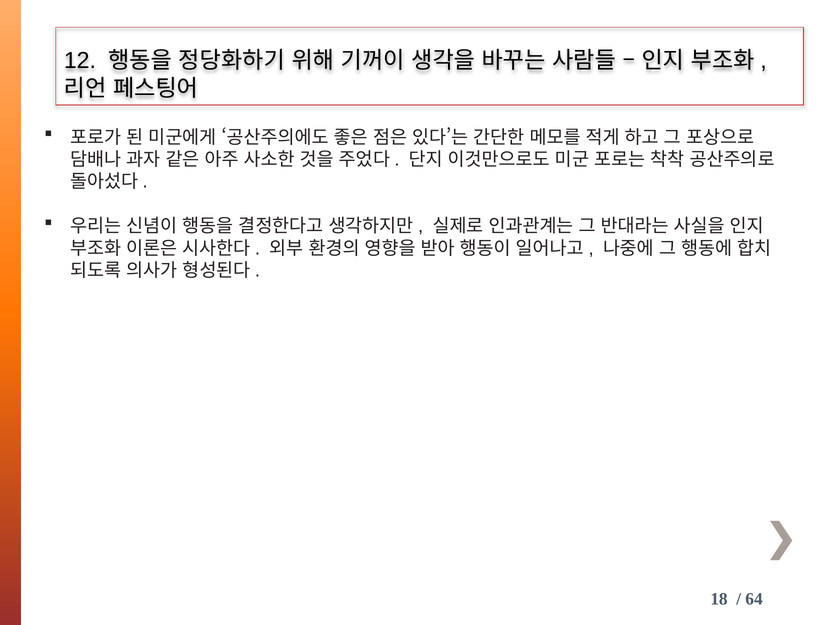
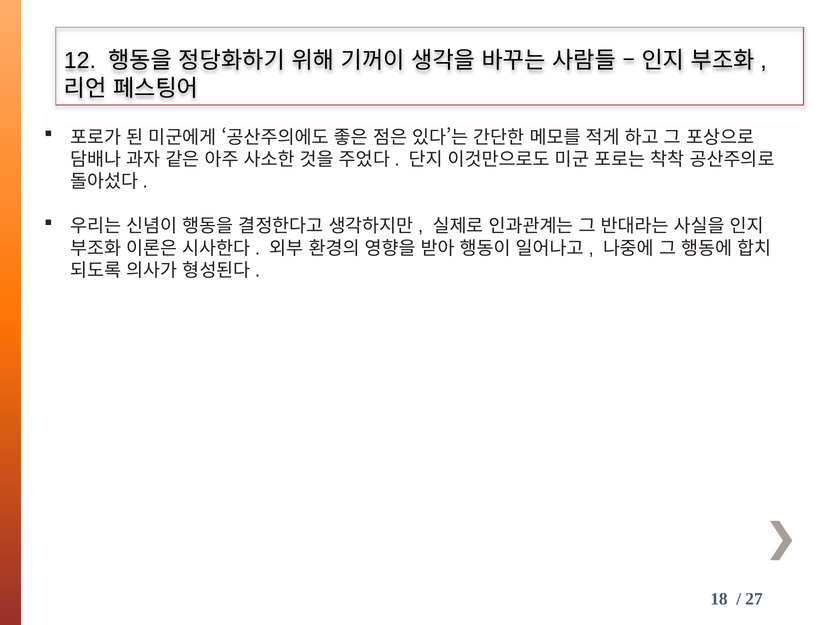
64: 64 -> 27 (754, 599)
